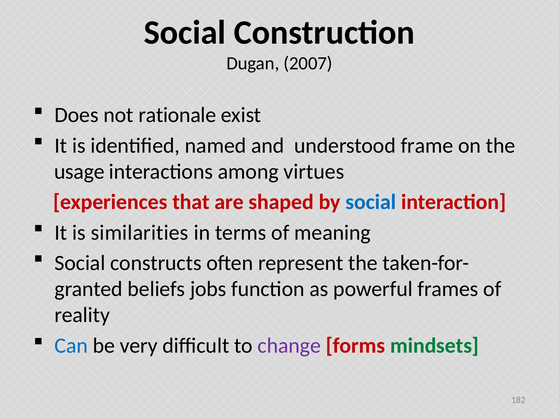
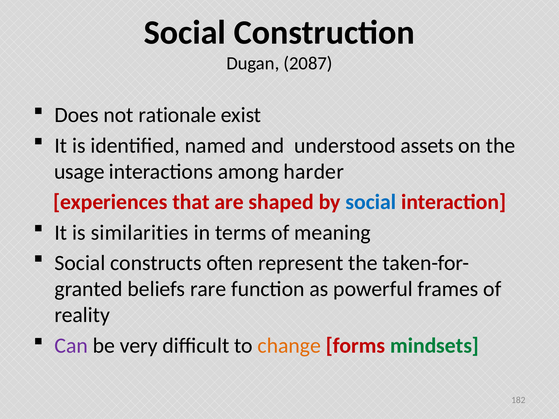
2007: 2007 -> 2087 (308, 63)
frame: frame -> assets (427, 146)
virtues: virtues -> harder (314, 172)
jobs: jobs -> rare (208, 289)
Can colour: blue -> purple (71, 346)
change colour: purple -> orange (289, 346)
